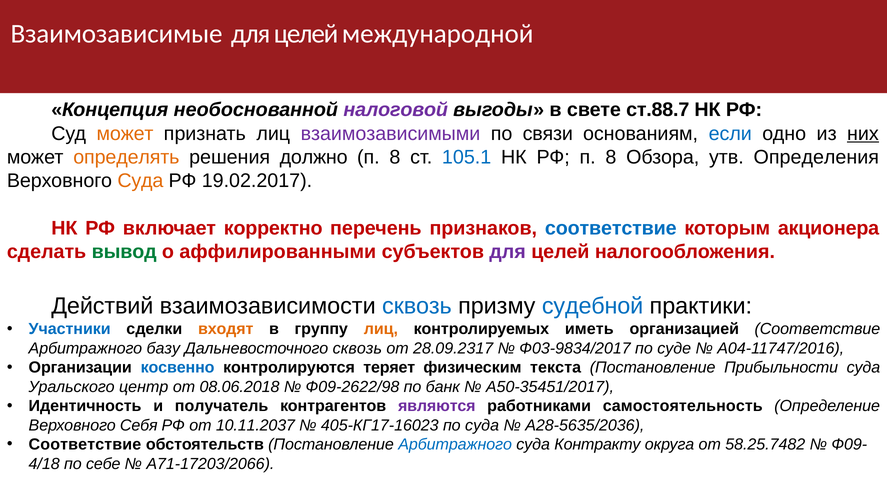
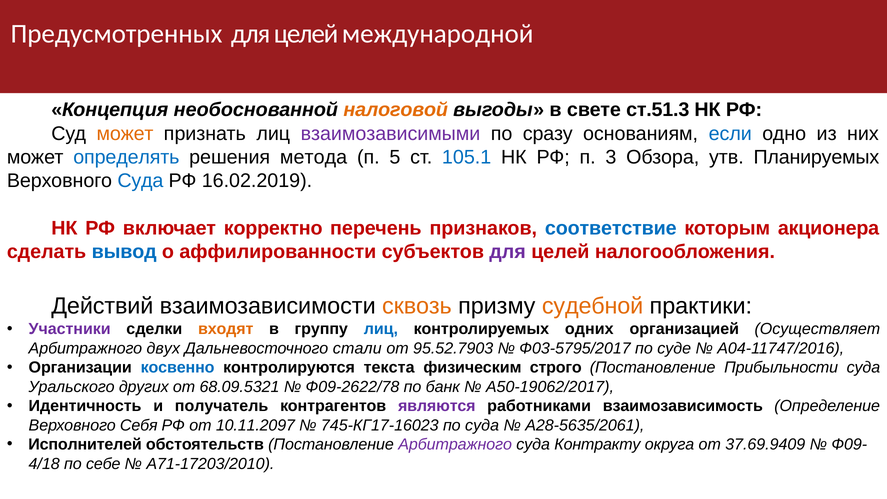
Взаимозависимые: Взаимозависимые -> Предусмотренных (116, 34)
налоговой colour: purple -> orange (396, 110)
ст.88.7: ст.88.7 -> ст.51.3 (658, 110)
связи: связи -> сразу (548, 134)
них underline: present -> none (863, 134)
определять colour: orange -> blue (126, 157)
должно: должно -> метода (314, 157)
8: 8 -> 5 (395, 157)
РФ п 8: 8 -> 3 (611, 157)
Определения: Определения -> Планируемых (816, 157)
Суда colour: orange -> blue (140, 181)
19.02.2017: 19.02.2017 -> 16.02.2019 (257, 181)
вывод colour: green -> blue (124, 252)
аффилированными: аффилированными -> аффилированности (278, 252)
сквозь colour: blue -> orange (417, 306)
судебной colour: blue -> orange (593, 306)
Участники colour: blue -> purple (70, 329)
лиц colour: orange -> blue (381, 329)
иметь: иметь -> одних (589, 329)
организацией Соответствие: Соответствие -> Осуществляет (817, 329)
базу: базу -> двух (163, 348)
Дальневосточного сквозь: сквозь -> стали (357, 348)
28.09.2317: 28.09.2317 -> 95.52.7903 (453, 348)
Ф03-9834/2017: Ф03-9834/2017 -> Ф03-5795/2017 (575, 348)
теряет: теряет -> текста (389, 368)
текста: текста -> строго (556, 368)
центр: центр -> других (144, 387)
08.06.2018: 08.06.2018 -> 68.09.5321 (240, 387)
Ф09-2622/98: Ф09-2622/98 -> Ф09-2622/78 (352, 387)
А50-35451/2017: А50-35451/2017 -> А50-19062/2017 (550, 387)
самостоятельность: самостоятельность -> взаимозависимость (683, 406)
10.11.2037: 10.11.2037 -> 10.11.2097 (255, 425)
405-КГ17-16023: 405-КГ17-16023 -> 745-КГ17-16023 (380, 425)
А28-5635/2036: А28-5635/2036 -> А28-5635/2061 (585, 425)
Соответствие: Соответствие -> Исполнителей (85, 445)
Арбитражного colour: blue -> purple (455, 445)
58.25.7482: 58.25.7482 -> 37.69.9409 (765, 445)
А71-17203/2066: А71-17203/2066 -> А71-17203/2010 (210, 464)
